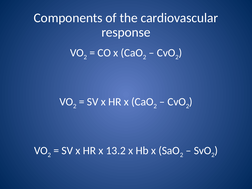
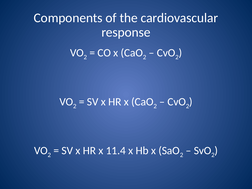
13.2: 13.2 -> 11.4 (116, 151)
